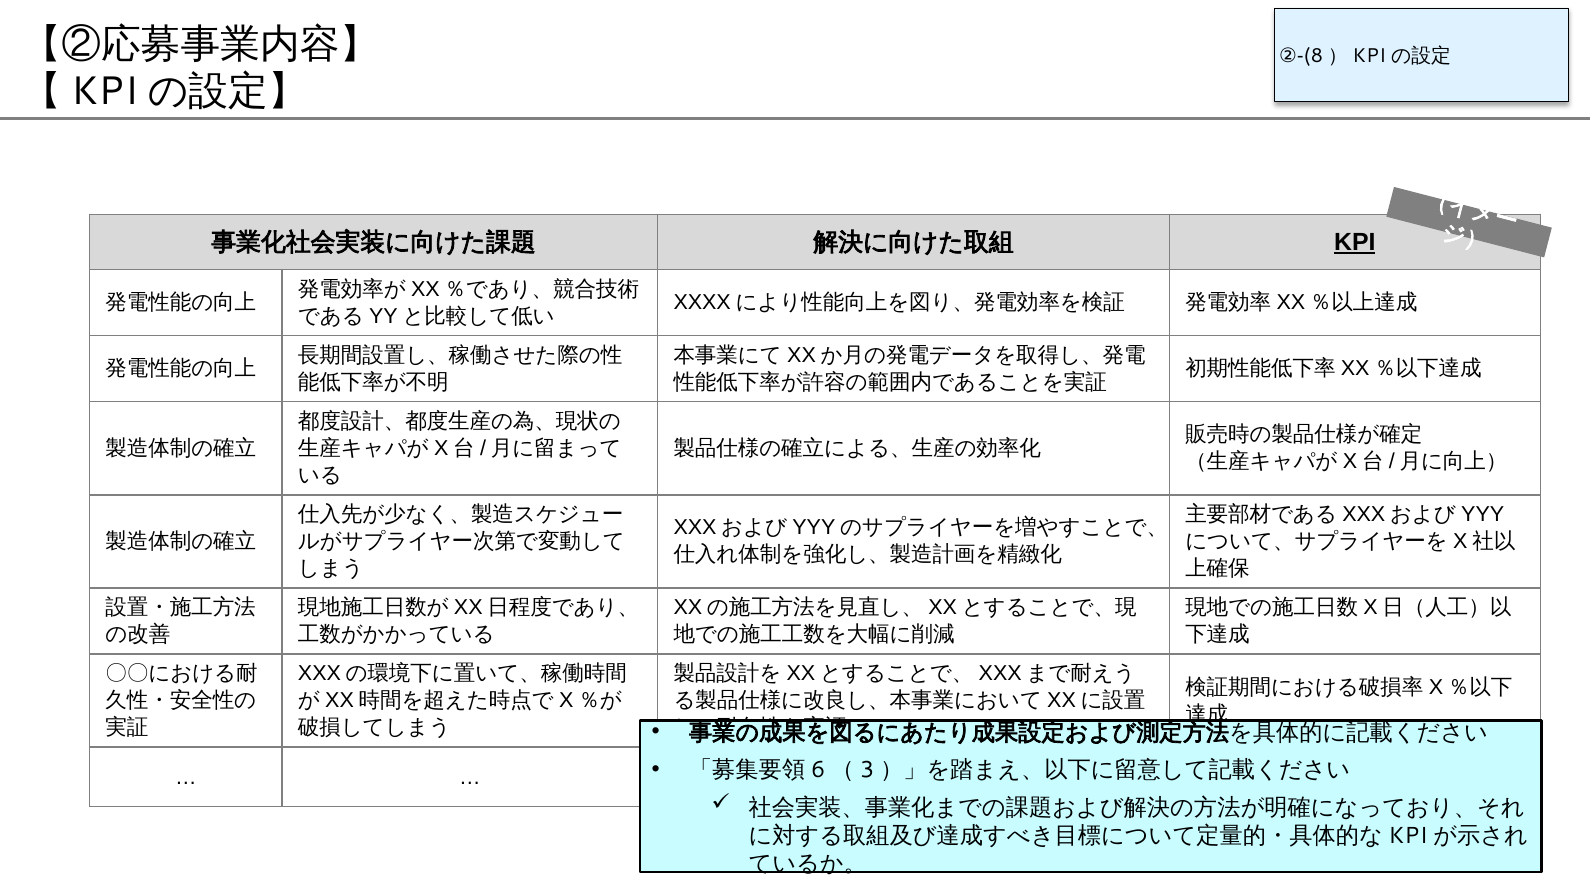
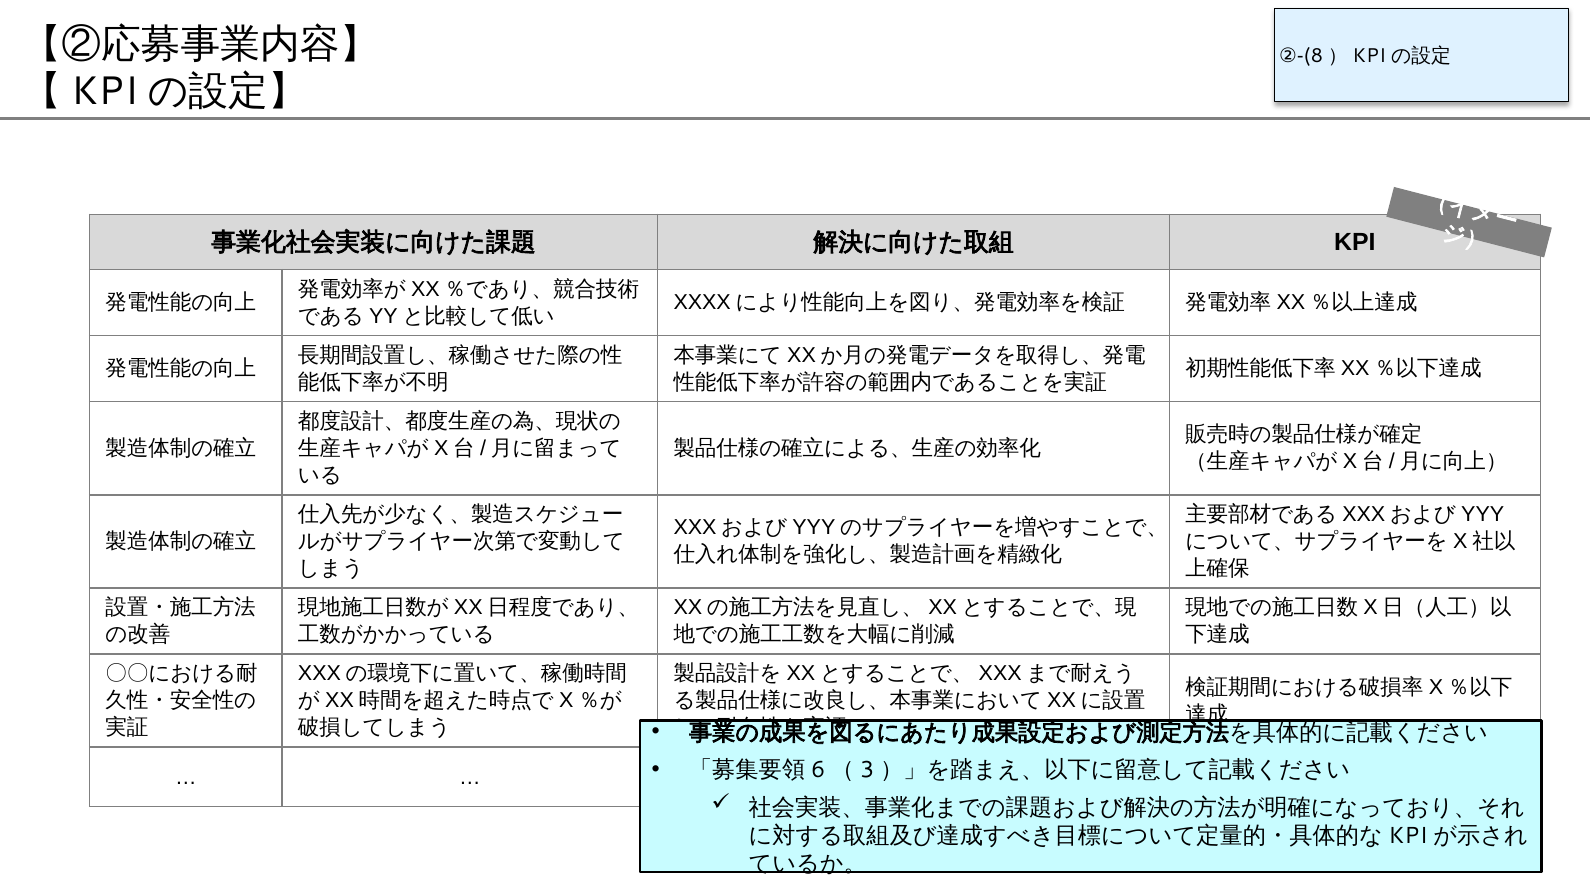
KPI underline: present -> none (1355, 243)
